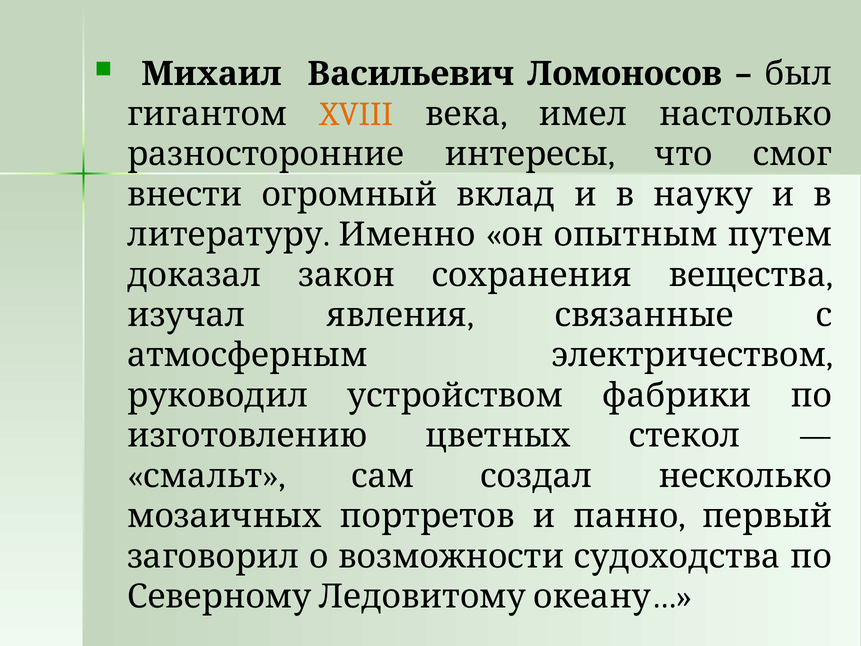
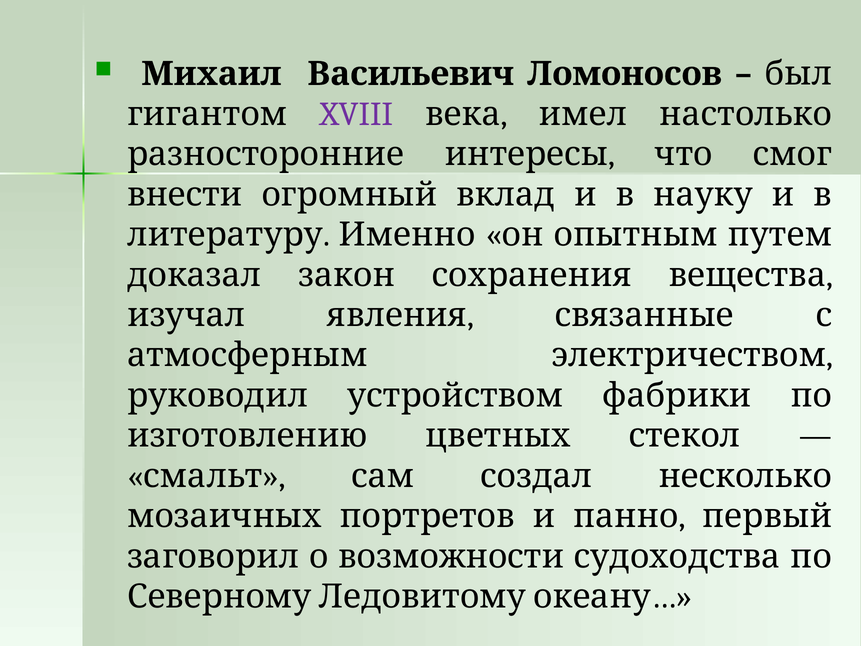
XVIII colour: orange -> purple (356, 114)
